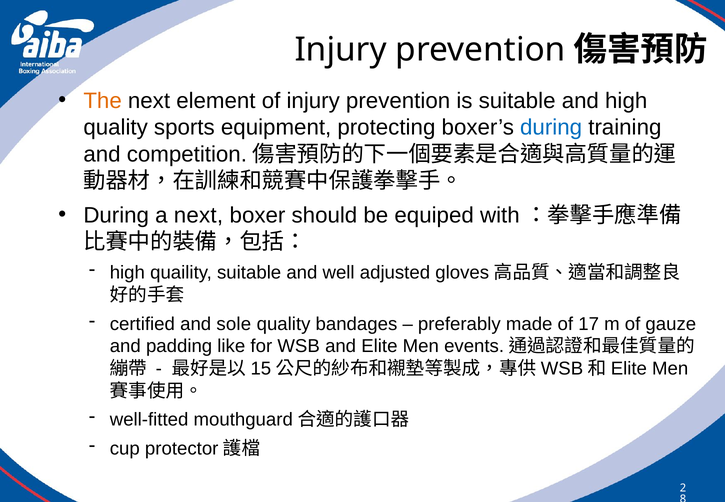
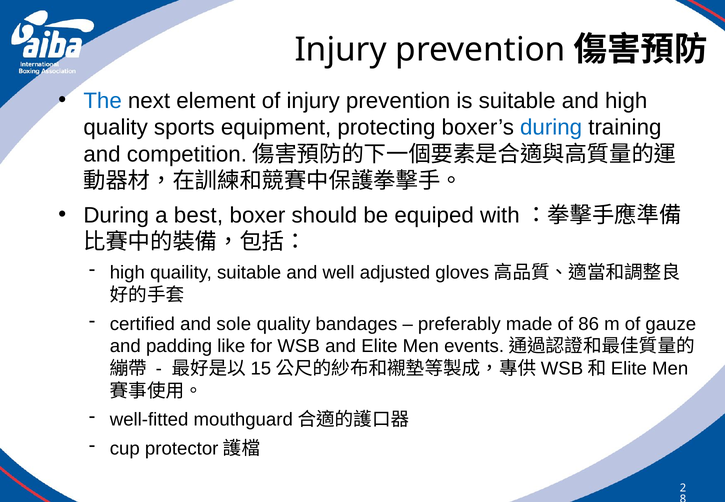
The colour: orange -> blue (103, 101)
a next: next -> best (198, 215)
17: 17 -> 86 (589, 324)
